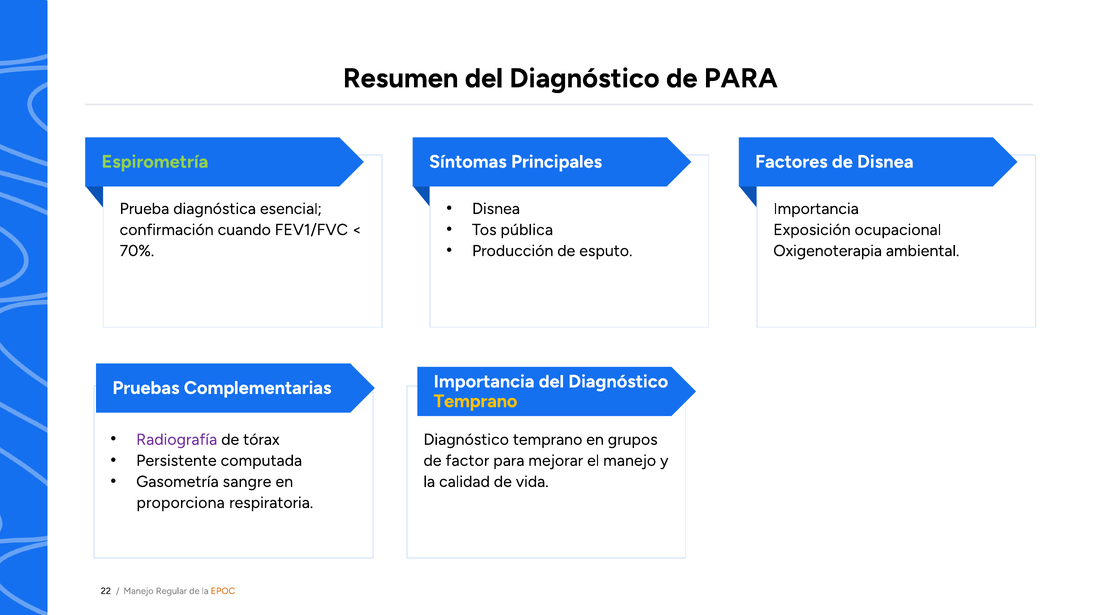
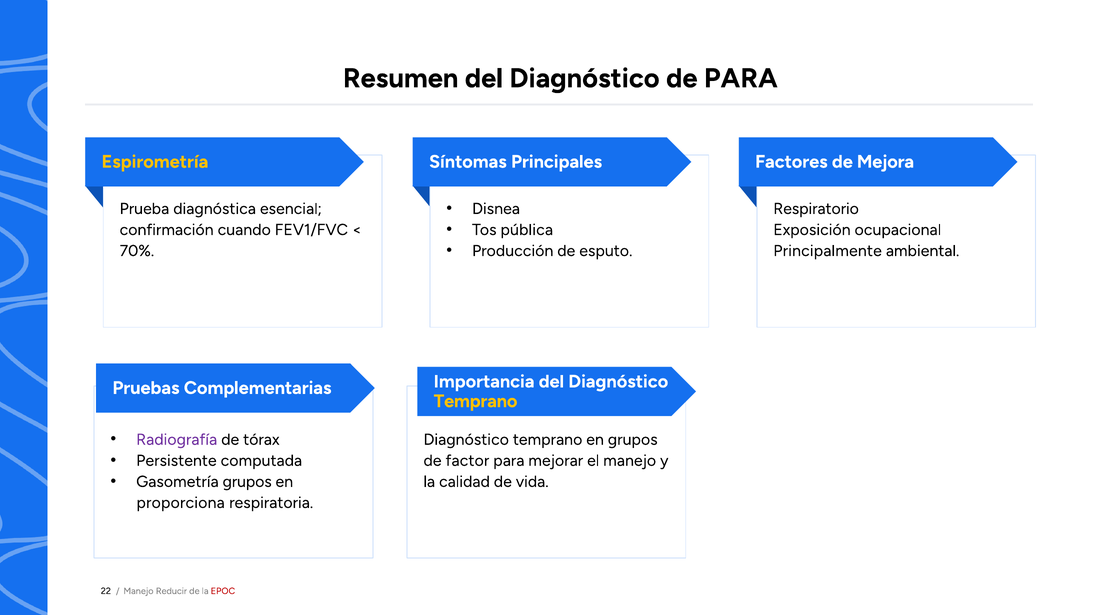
Espirometría colour: light green -> yellow (155, 162)
de Disnea: Disnea -> Mejora (885, 162)
Importancia: Importancia -> Respiratorio (816, 209)
Oxigenoterapia: Oxigenoterapia -> Principalmente (828, 251)
Gasometría sangre: sangre -> grupos (247, 481)
Regular: Regular -> Reducir (171, 591)
EPOC colour: orange -> red (223, 591)
